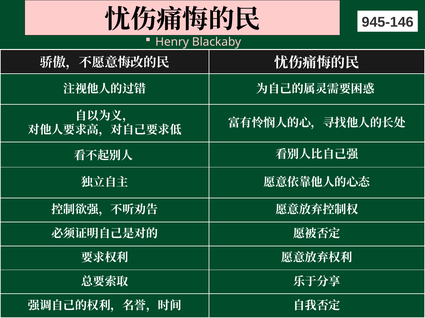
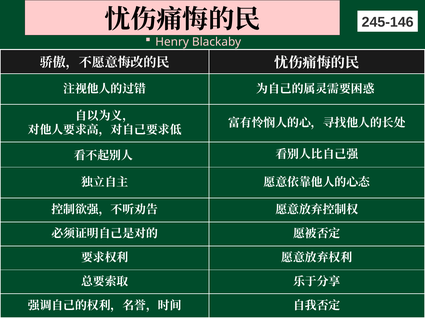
945-146: 945-146 -> 245-146 (388, 22)
